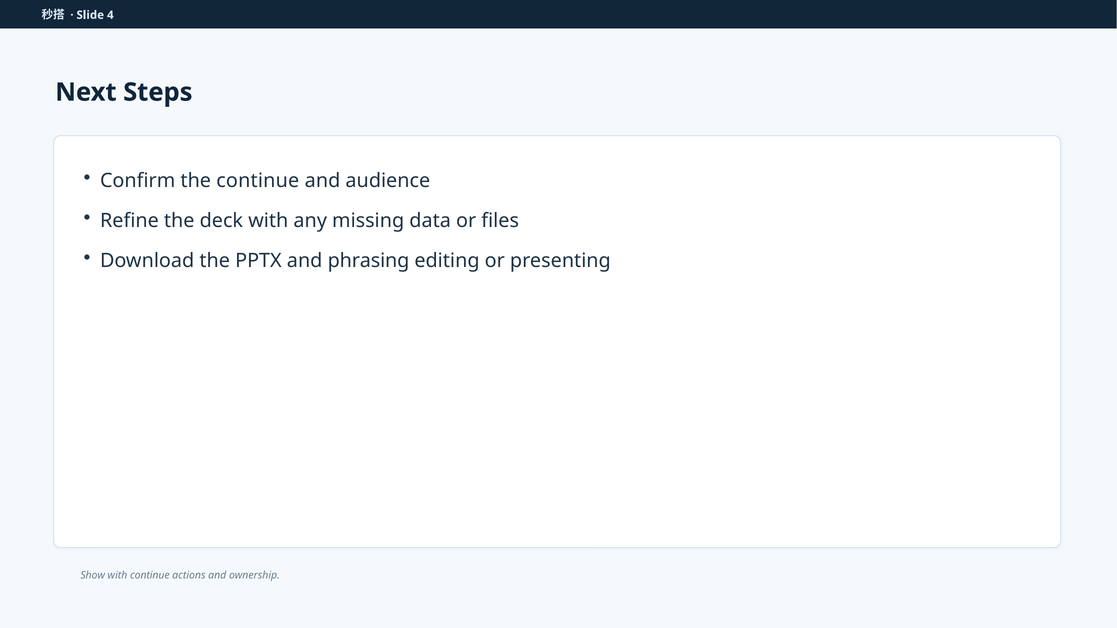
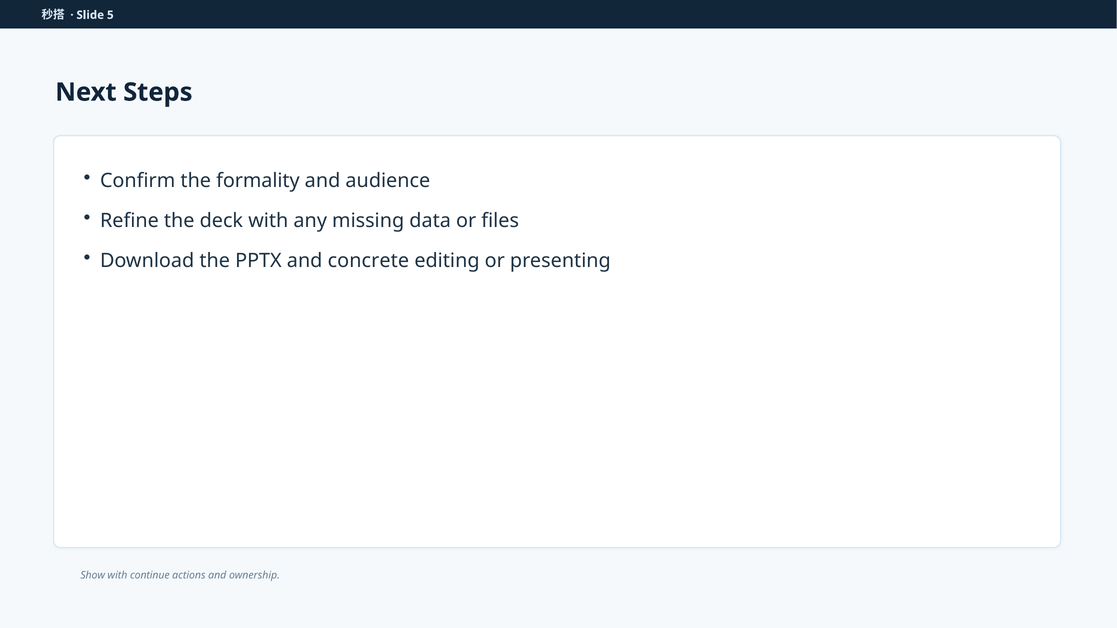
4: 4 -> 5 (110, 15)
the continue: continue -> formality (258, 181)
phrasing: phrasing -> concrete (368, 261)
